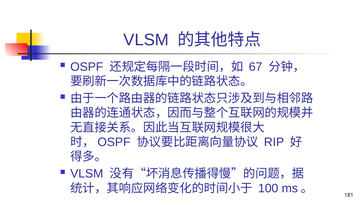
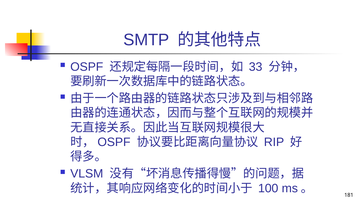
VLSM: VLSM -> SMTP (146, 40)
67: 67 -> 33 (256, 67)
